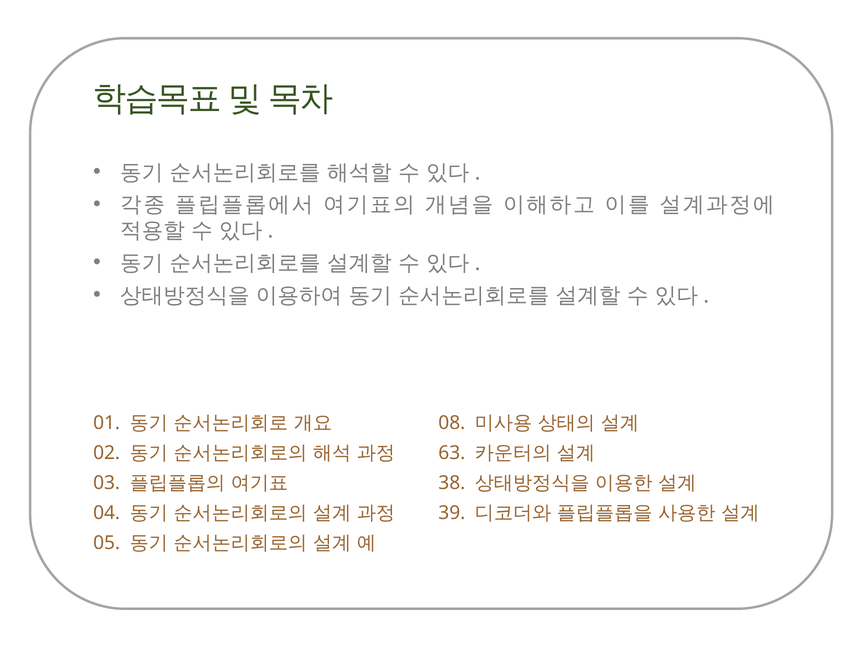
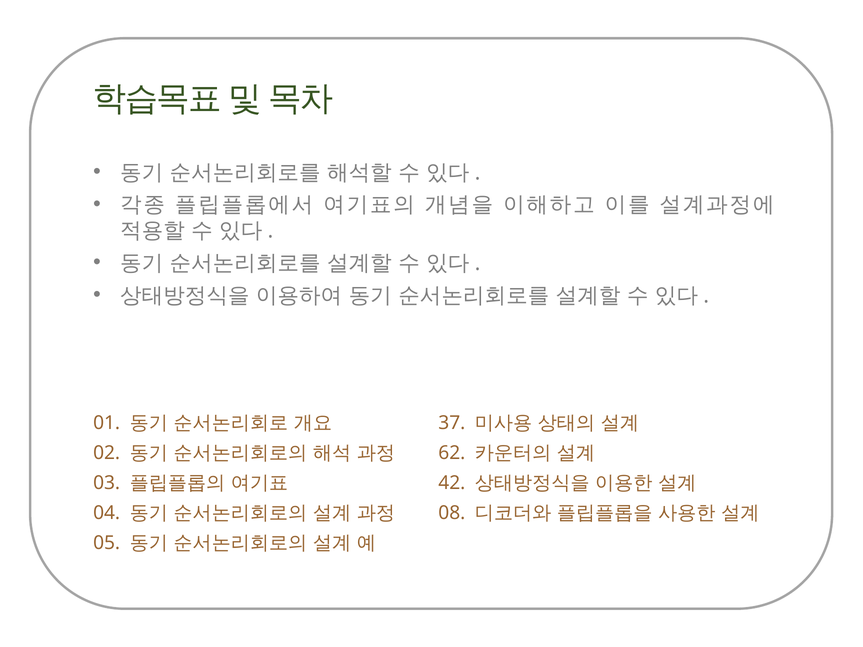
08: 08 -> 37 (452, 423)
63: 63 -> 62 (452, 453)
38: 38 -> 42 (452, 483)
39: 39 -> 08 (452, 513)
